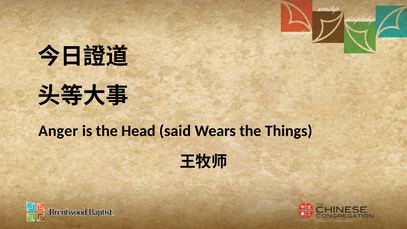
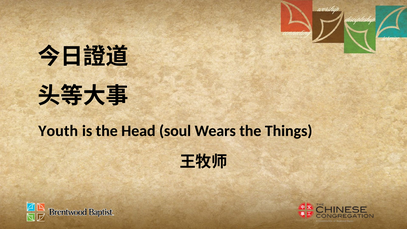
Anger: Anger -> Youth (58, 131)
said: said -> soul (175, 131)
